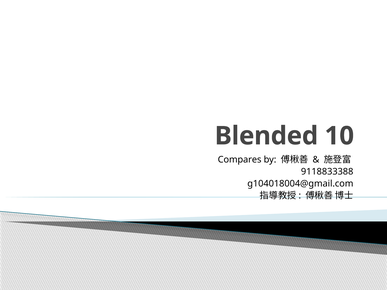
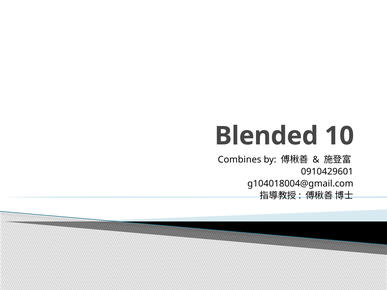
Compares: Compares -> Combines (240, 160)
9118833388: 9118833388 -> 0910429601 (327, 172)
